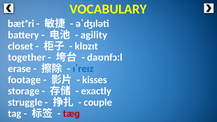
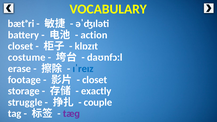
agility: agility -> action (94, 35)
together: together -> costume (27, 57)
kisses: kisses -> closet (95, 80)
tæɡ colour: red -> purple (71, 114)
